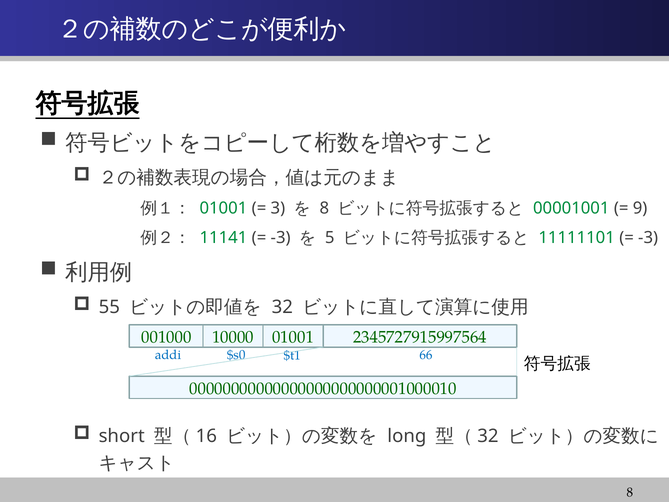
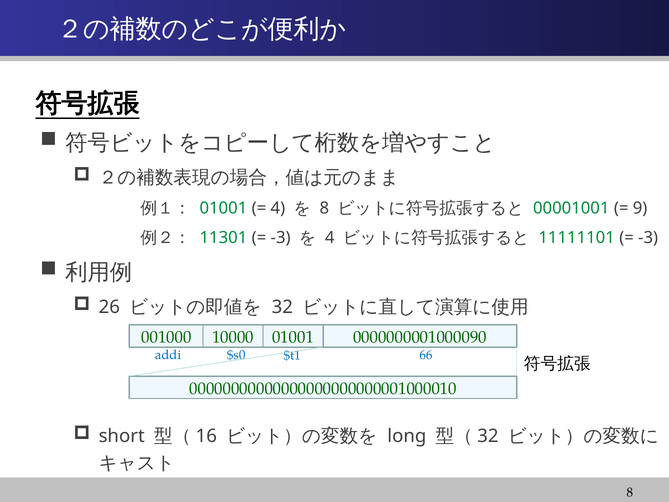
3: 3 -> 4 (278, 208)
11141: 11141 -> 11301 (223, 238)
5: 5 -> 4 (330, 238)
55: 55 -> 26 (109, 307)
2345727915997564: 2345727915997564 -> 0000000001000090 (420, 337)
